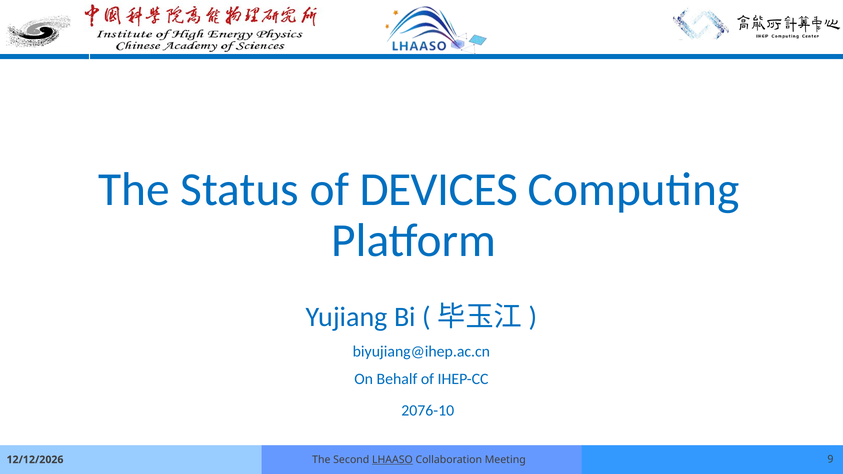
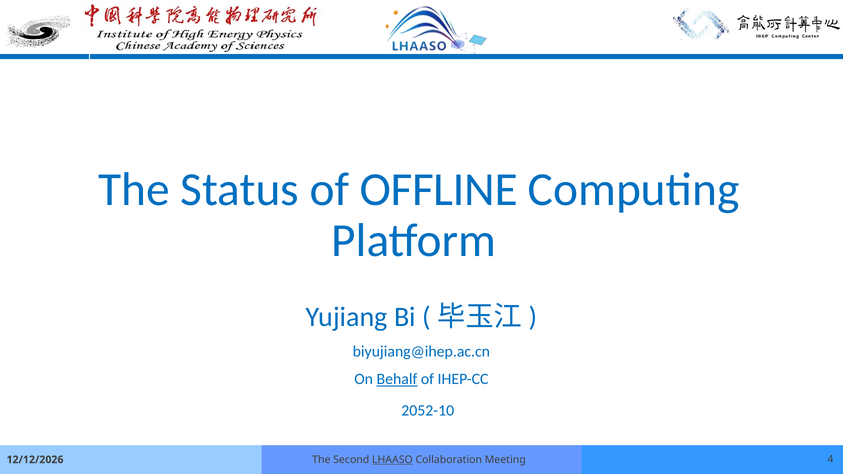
DEVICES: DEVICES -> OFFLINE (439, 189)
Behalf underline: none -> present (397, 379)
2076-10: 2076-10 -> 2052-10 (428, 411)
9: 9 -> 4 (831, 459)
